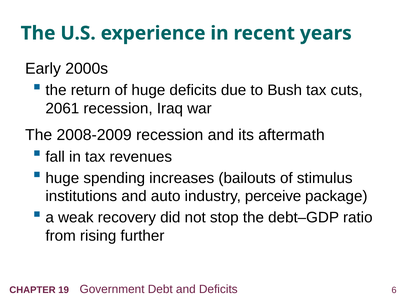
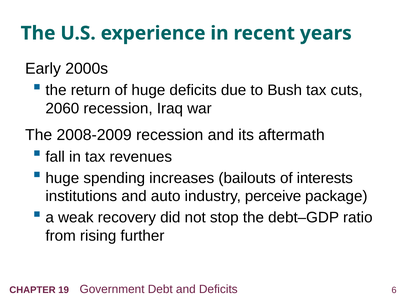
2061: 2061 -> 2060 (62, 108)
stimulus: stimulus -> interests (325, 178)
